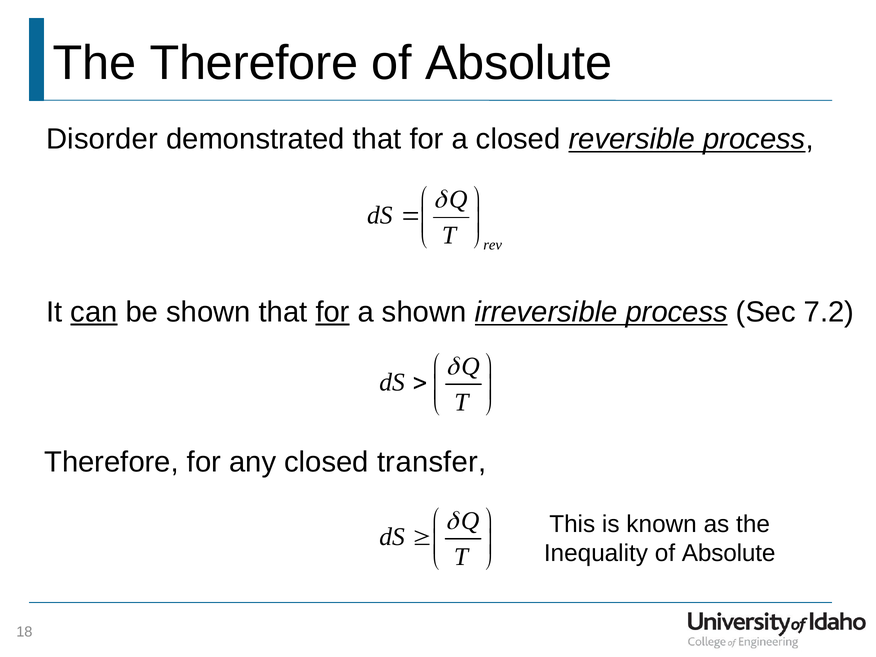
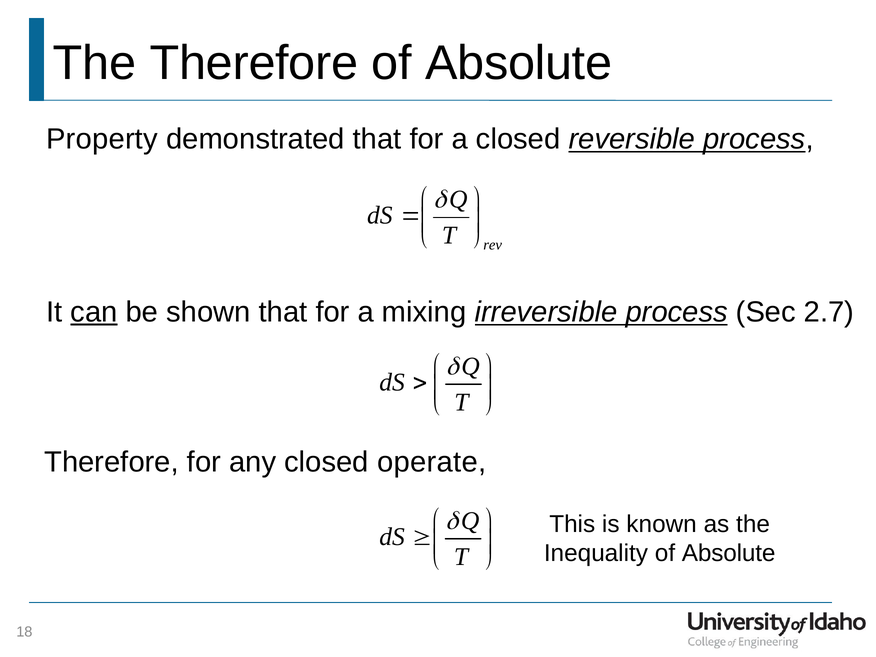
Disorder: Disorder -> Property (102, 139)
for underline: present -> none (333, 312)
a shown: shown -> mixing (424, 312)
7.2: 7.2 -> 2.7 (829, 312)
transfer: transfer -> operate (432, 462)
